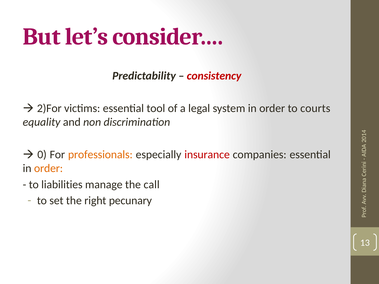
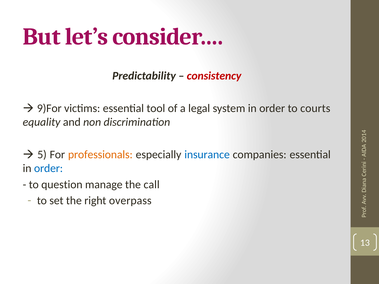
2)For: 2)For -> 9)For (49, 108)
0: 0 -> 5 (42, 155)
insurance colour: red -> blue (207, 155)
order colour: orange -> blue (48, 168)
liabilities: liabilities -> question (62, 185)
pecunary: pecunary -> overpass (130, 201)
